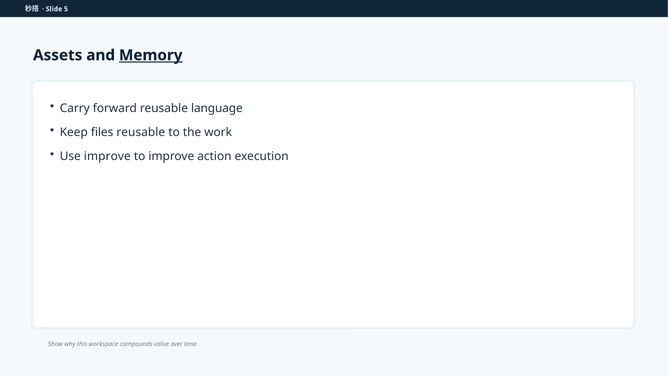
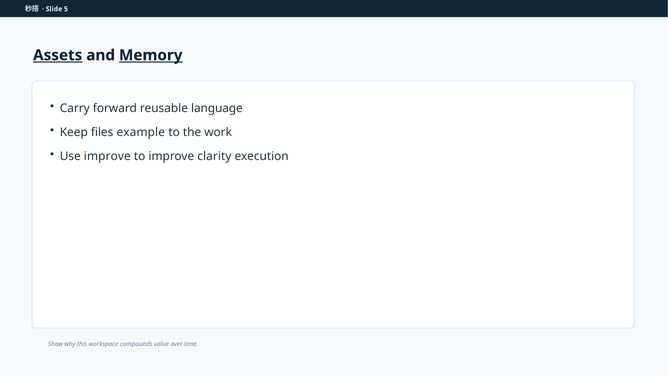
Assets underline: none -> present (58, 55)
files reusable: reusable -> example (141, 132)
action: action -> clarity (214, 156)
